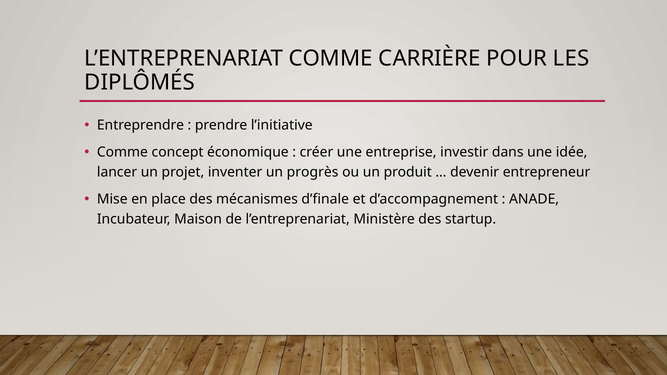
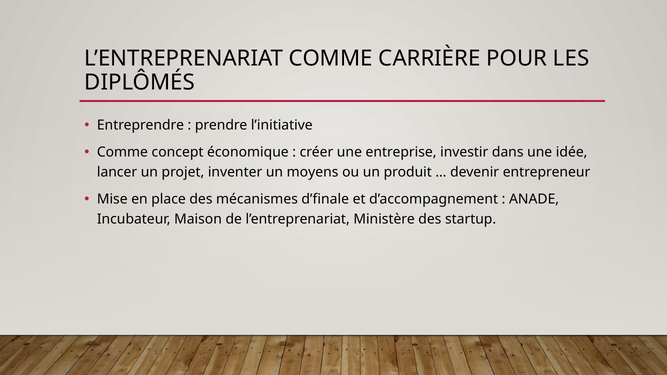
progrès: progrès -> moyens (313, 172)
